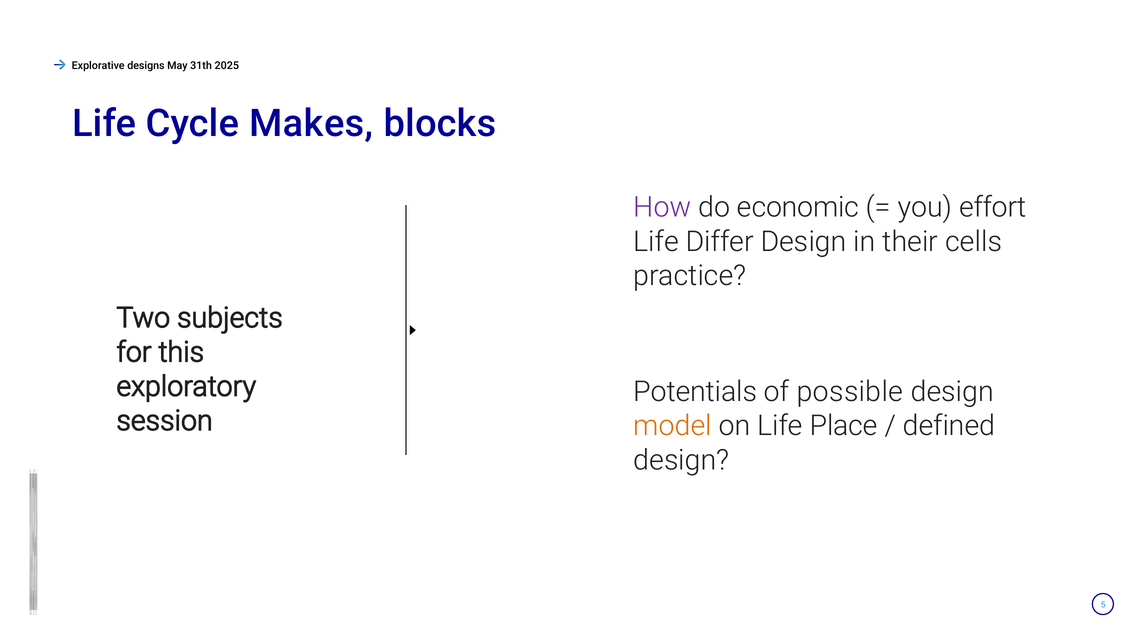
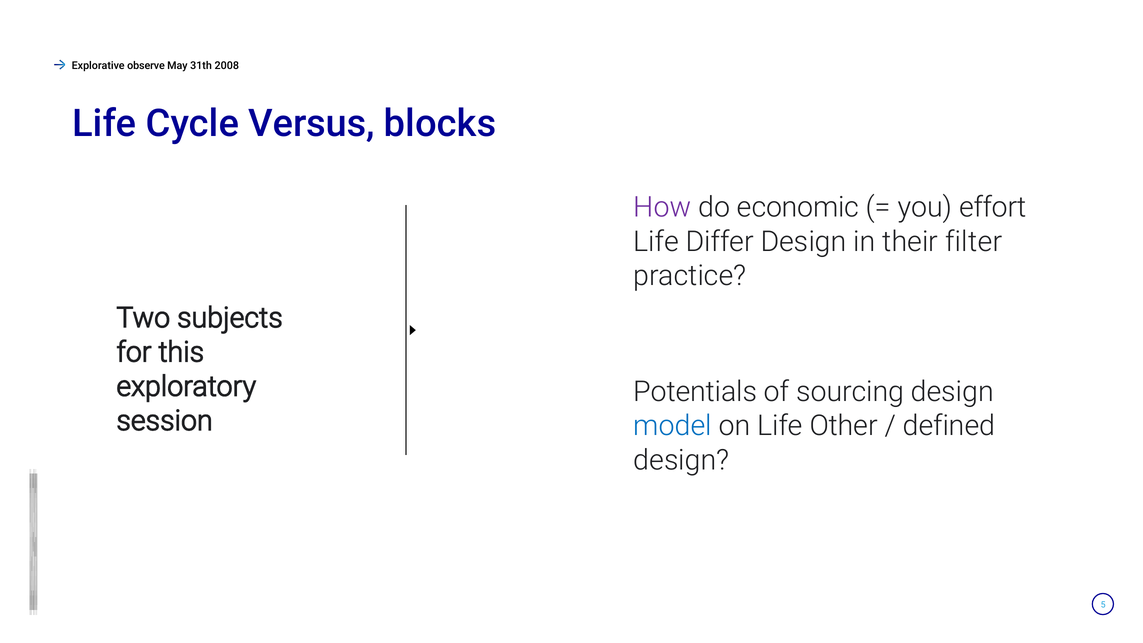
designs: designs -> observe (146, 66)
2025: 2025 -> 2008 (227, 66)
Makes: Makes -> Versus (312, 124)
cells: cells -> filter (974, 242)
possible: possible -> sourcing (850, 392)
model colour: orange -> blue (673, 426)
Place: Place -> Other (844, 426)
